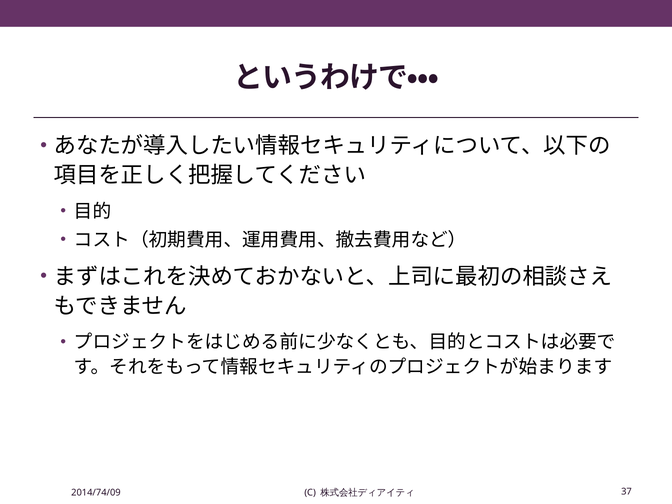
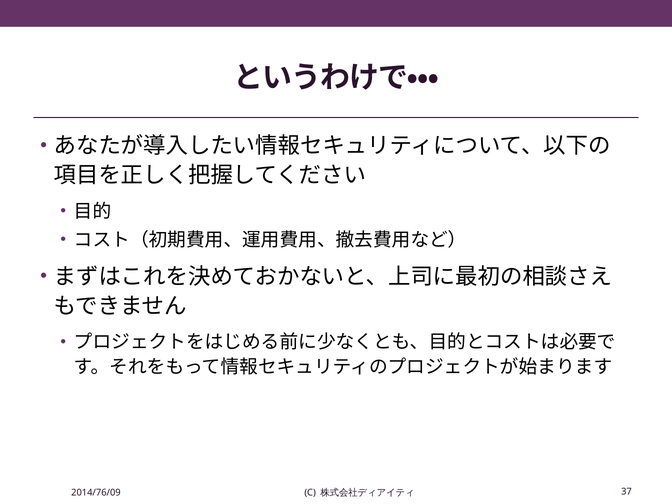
2014/74/09: 2014/74/09 -> 2014/76/09 (96, 493)
